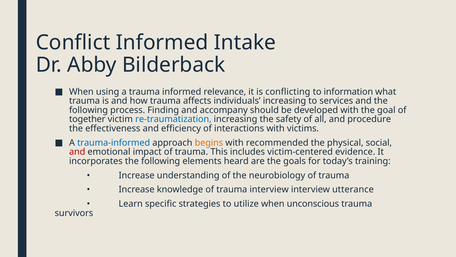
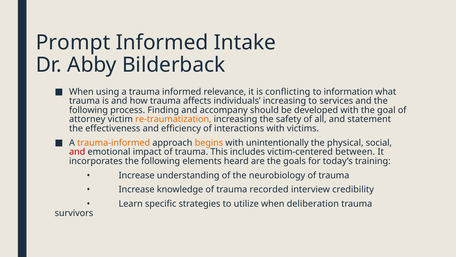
Conflict: Conflict -> Prompt (73, 43)
together: together -> attorney (87, 119)
re-traumatization colour: blue -> orange (173, 119)
procedure: procedure -> statement (369, 119)
trauma-informed colour: blue -> orange (114, 142)
recommended: recommended -> unintentionally (277, 142)
evidence: evidence -> between (355, 152)
trauma interview: interview -> recorded (269, 189)
utterance: utterance -> credibility (353, 189)
unconscious: unconscious -> deliberation (313, 204)
